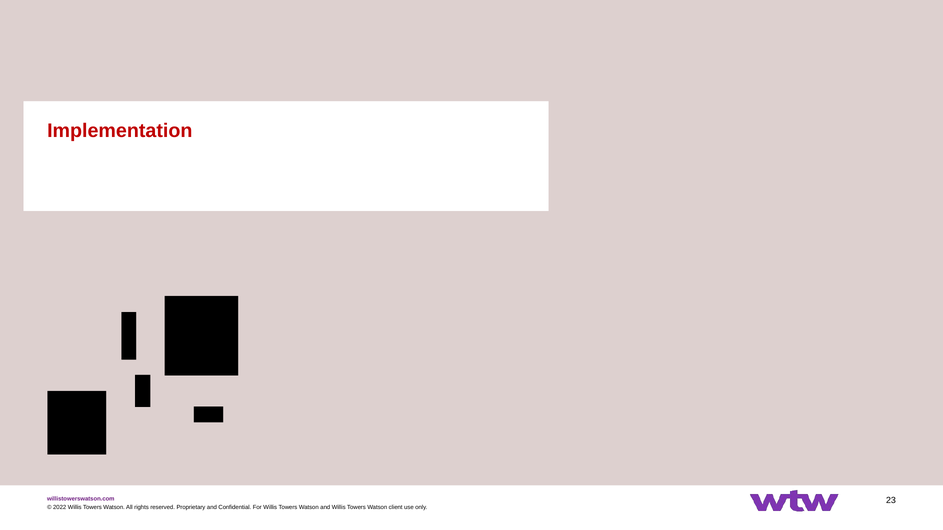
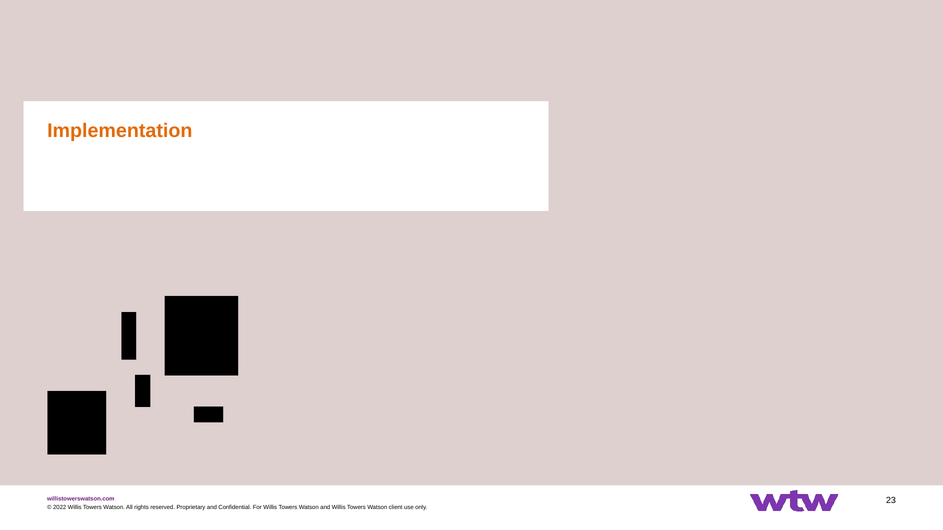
Implementation colour: red -> orange (120, 131)
